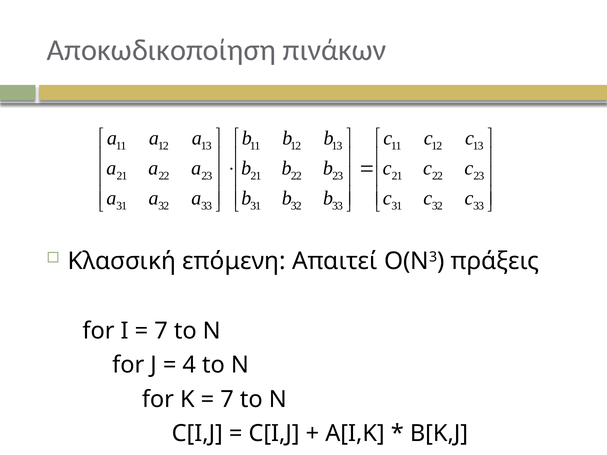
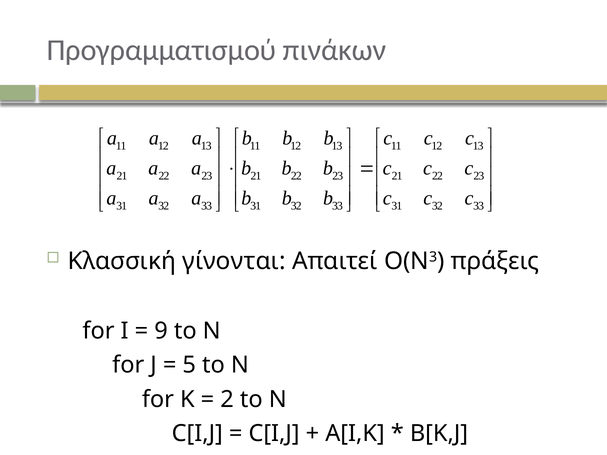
Αποκωδικοποίηση: Αποκωδικοποίηση -> Προγραμματισμού (161, 50)
επόμενη: επόμενη -> γίνονται (234, 261)
7: 7 -> 9 (161, 331)
4: 4 -> 5 (189, 365)
7: 7 -> 2 (227, 399)
